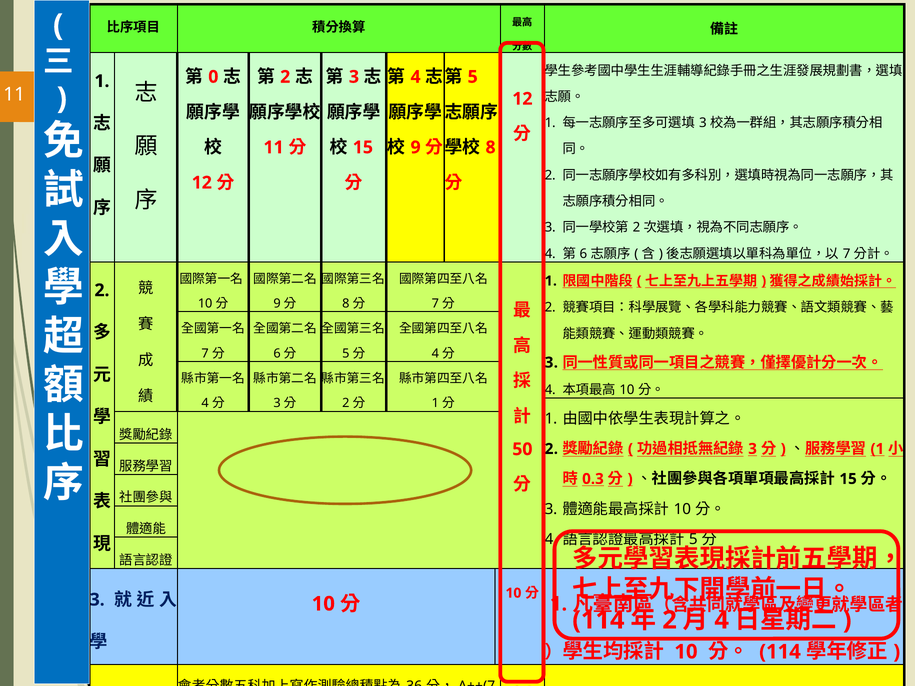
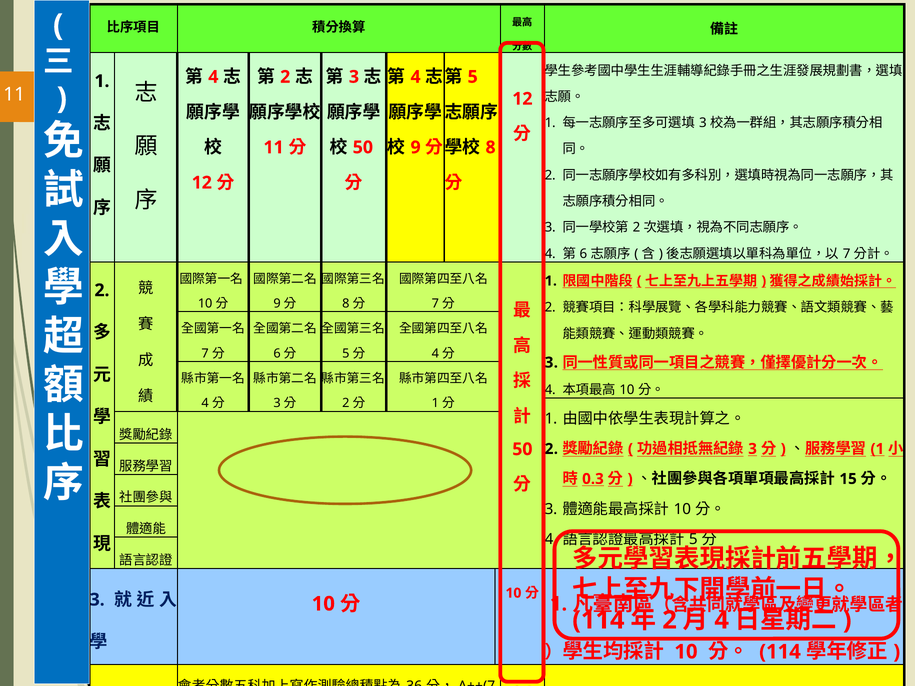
0: 0 -> 4 (213, 77)
15: 15 -> 50 (363, 147)
